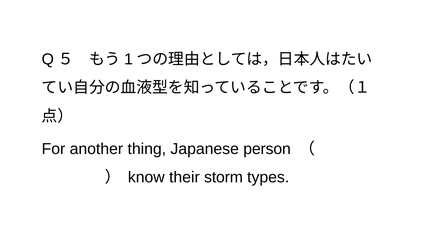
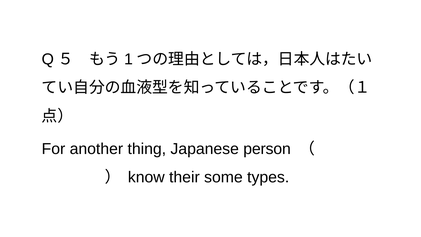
storm: storm -> some (223, 177)
